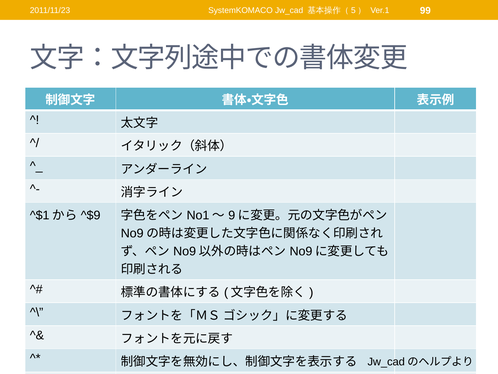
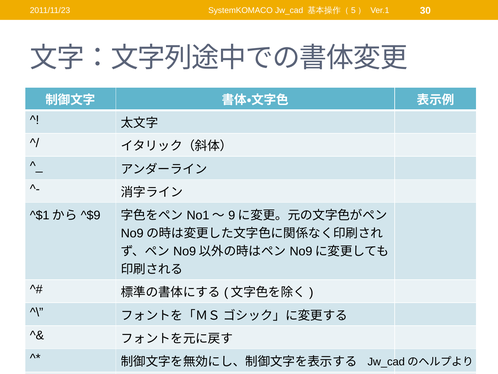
99: 99 -> 30 (425, 11)
